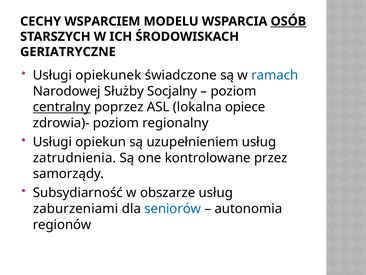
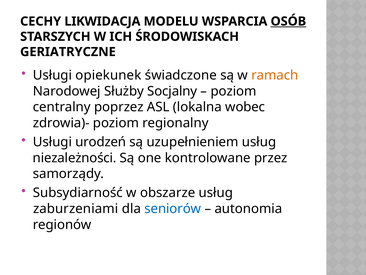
WSPARCIEM: WSPARCIEM -> LIKWIDACJA (102, 21)
ramach colour: blue -> orange (275, 75)
centralny underline: present -> none (62, 107)
opiece: opiece -> wobec (245, 107)
opiekun: opiekun -> urodzeń (101, 142)
zatrudnienia: zatrudnienia -> niezależności (75, 158)
